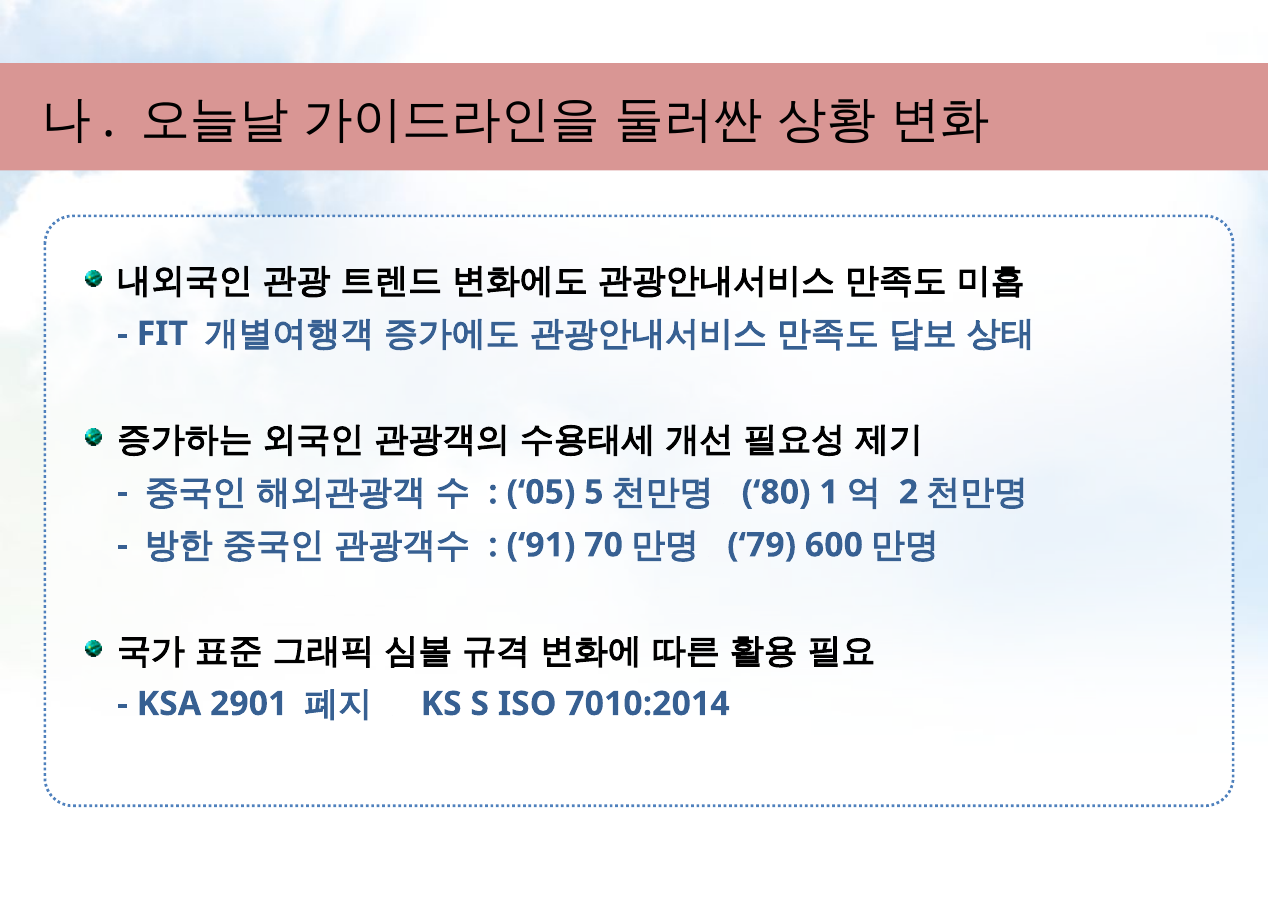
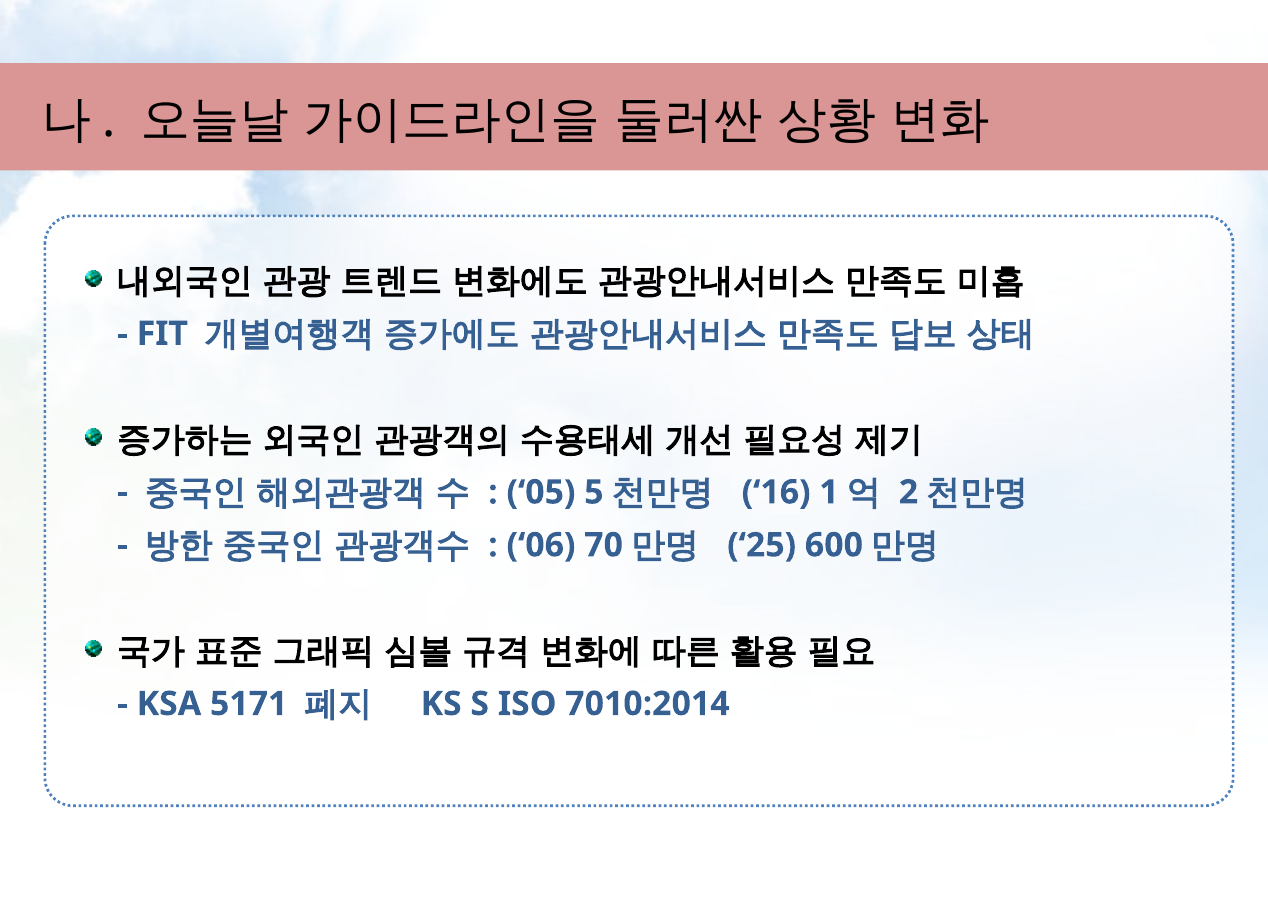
80: 80 -> 16 (776, 492)
91: 91 -> 06 (541, 545)
79: 79 -> 25 (762, 545)
2901: 2901 -> 5171 (249, 704)
